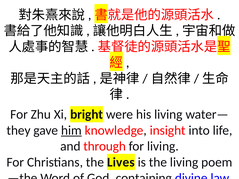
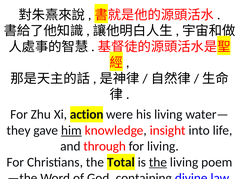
bright: bright -> action (87, 115)
Lives: Lives -> Total (121, 162)
the underline: none -> present (158, 162)
